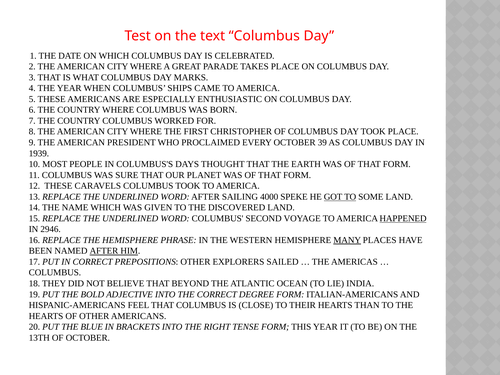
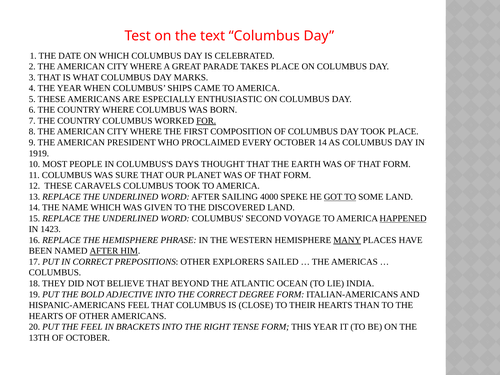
FOR underline: none -> present (206, 121)
CHRISTOPHER: CHRISTOPHER -> COMPOSITION (241, 132)
OCTOBER 39: 39 -> 14 (322, 143)
1939: 1939 -> 1919 (39, 153)
2946: 2946 -> 1423 (51, 229)
THE BLUE: BLUE -> FEEL (92, 327)
